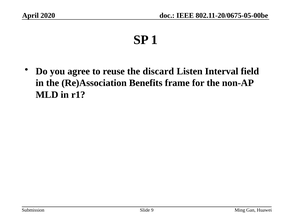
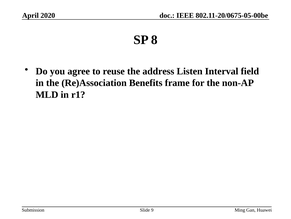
1: 1 -> 8 (154, 40)
discard: discard -> address (158, 71)
